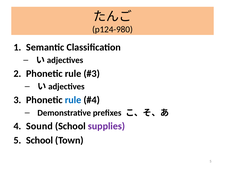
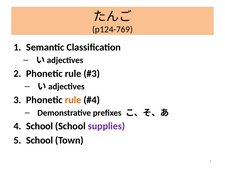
p124-980: p124-980 -> p124-769 (112, 29)
rule colour: blue -> orange (73, 100)
4 Sound: Sound -> School (40, 126)
